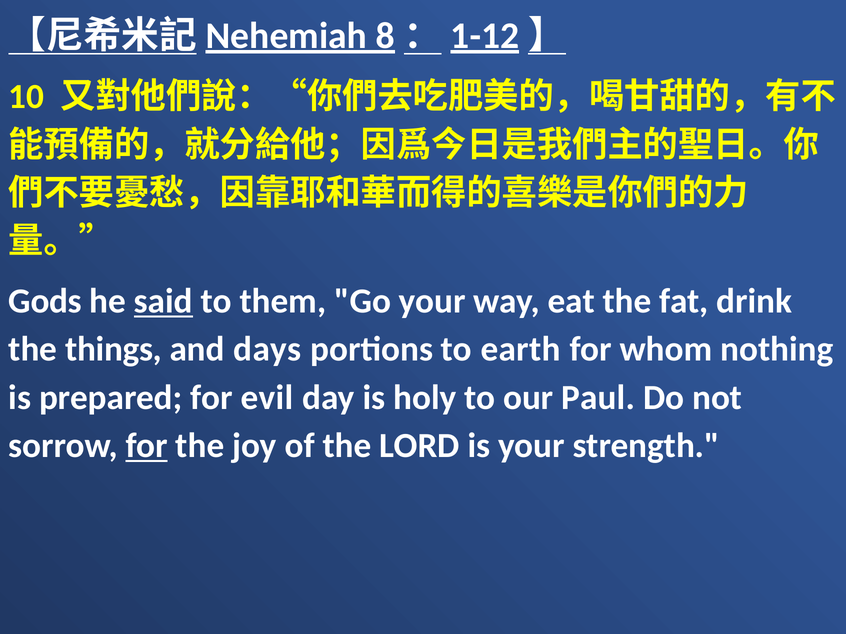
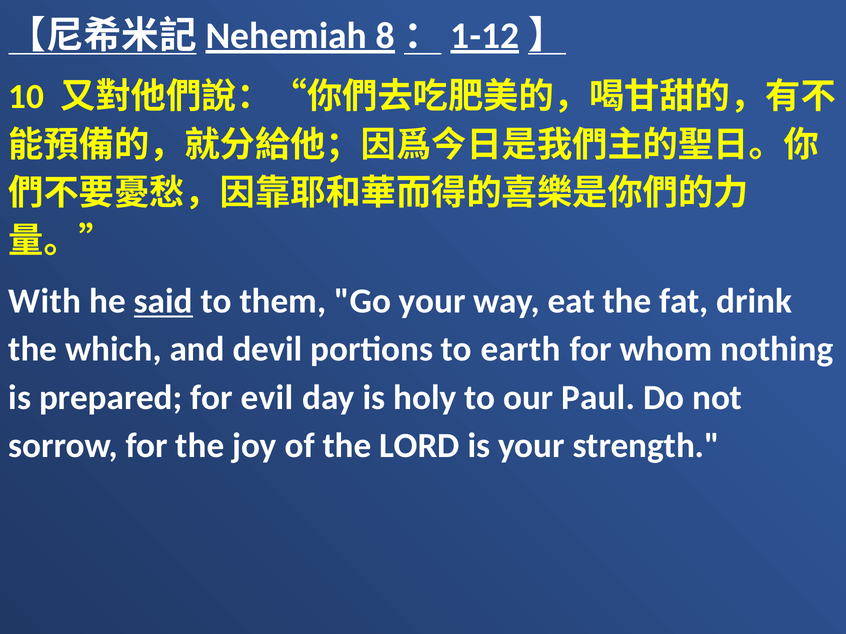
Gods: Gods -> With (45, 301)
things: things -> which (113, 350)
days: days -> devil (268, 350)
for underline: present -> none (147, 446)
